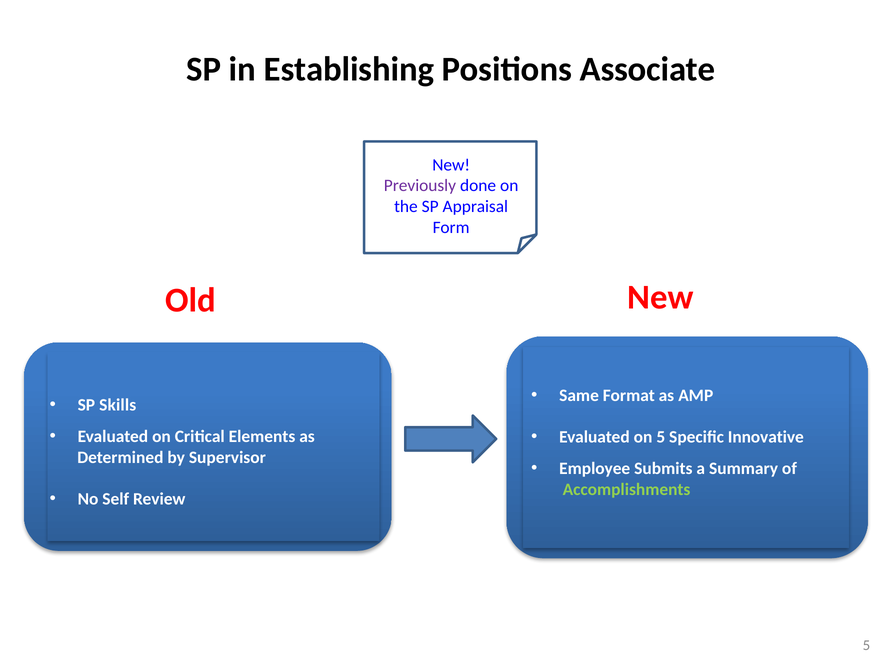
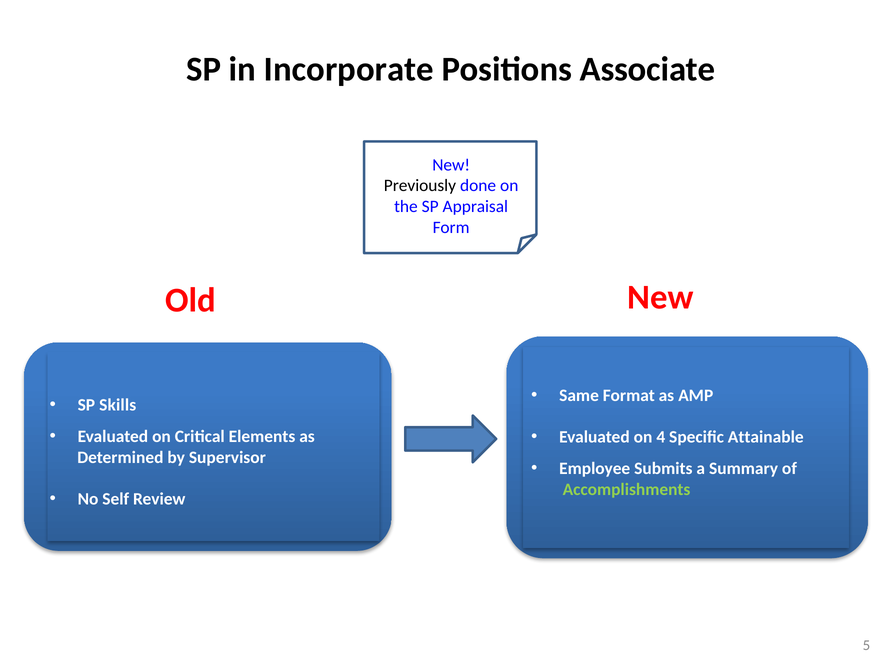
Establishing: Establishing -> Incorporate (349, 69)
Previously colour: purple -> black (420, 186)
on 5: 5 -> 4 (661, 437)
Innovative: Innovative -> Attainable (766, 437)
